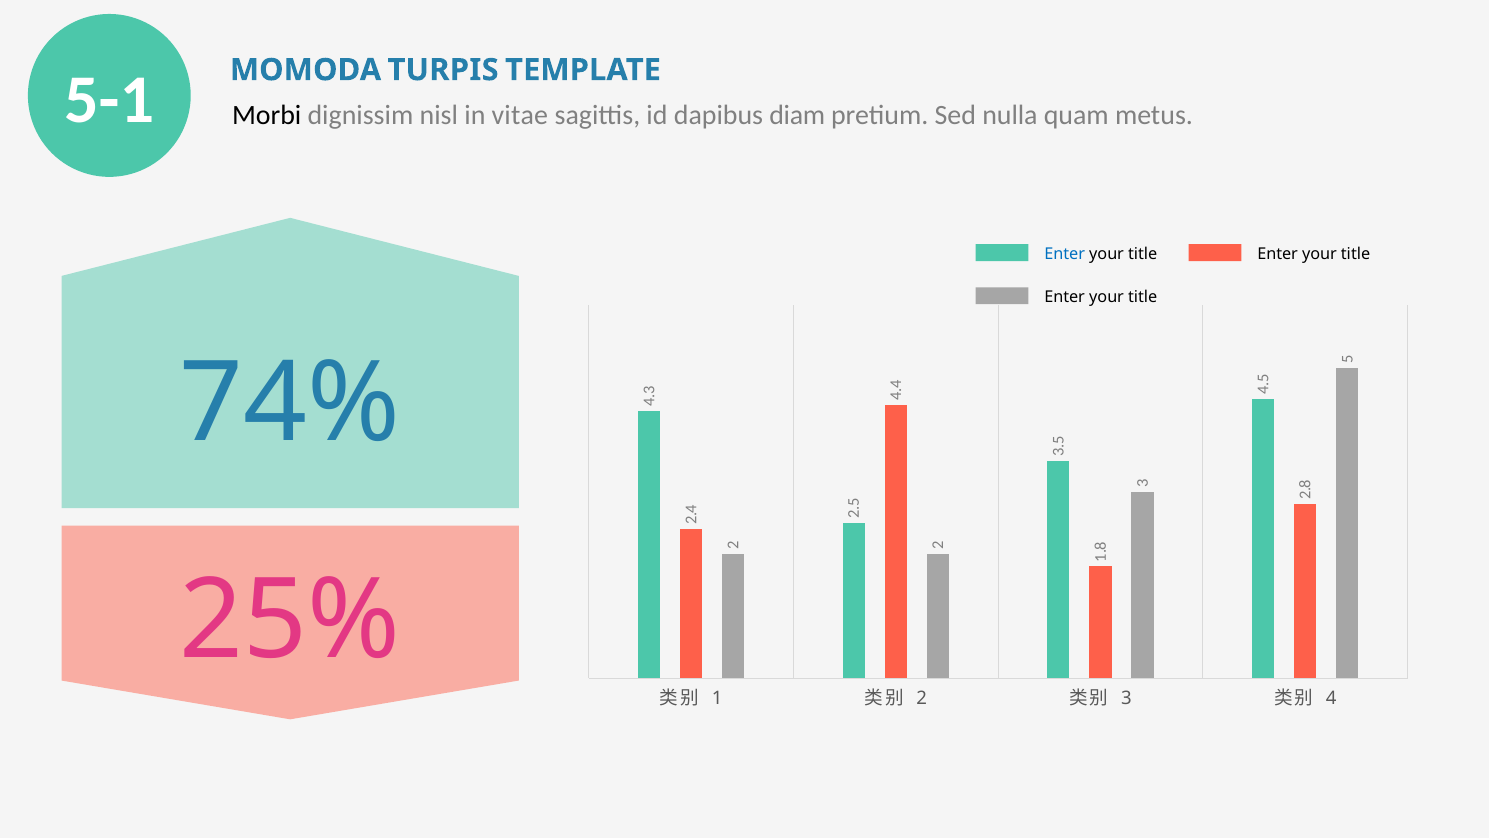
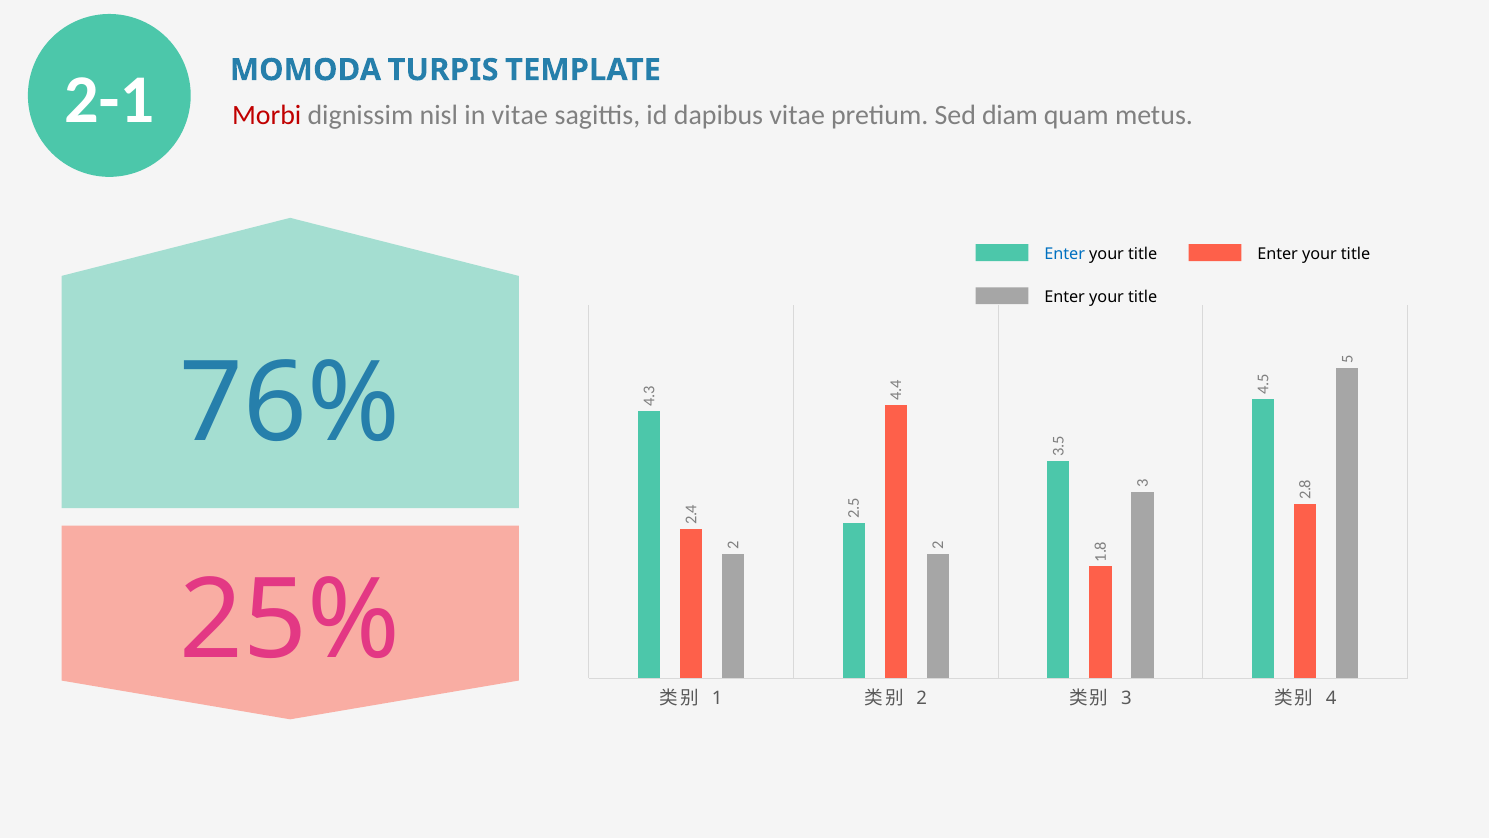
5-1: 5-1 -> 2-1 (109, 100)
Morbi colour: black -> red (267, 115)
dapibus diam: diam -> vitae (797, 115)
nulla: nulla -> diam (1010, 115)
74%: 74% -> 76% (290, 403)
